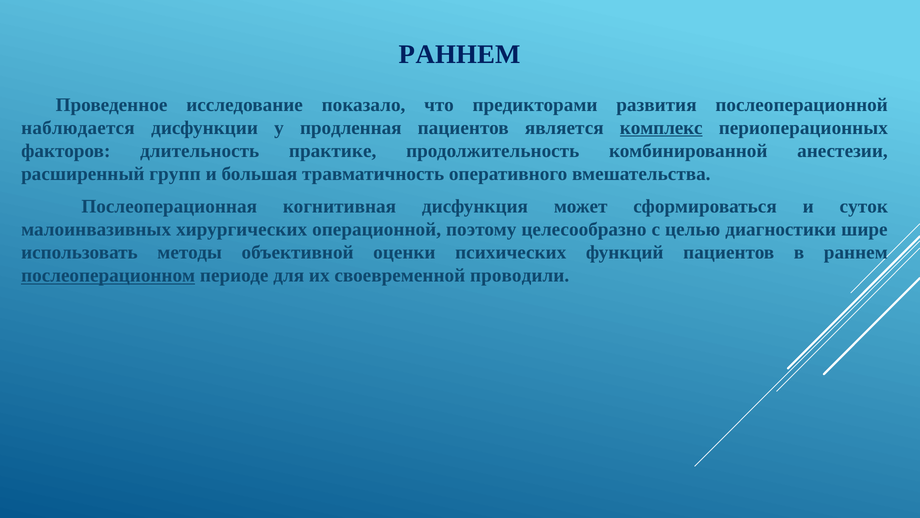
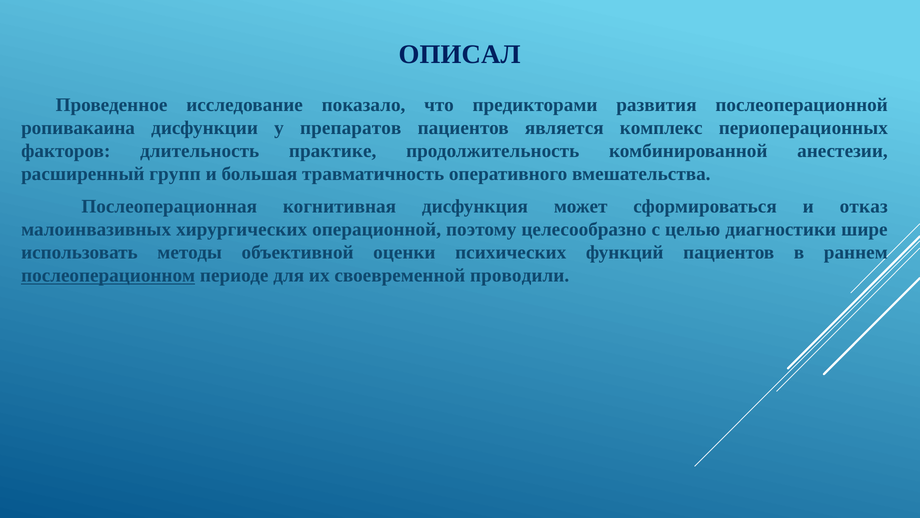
РАННЕМ: РАННЕМ -> ОПИСАЛ (460, 54)
наблюдается: наблюдается -> ропивакаина (78, 128)
продленная: продленная -> препаратов (351, 128)
комплекс underline: present -> none (661, 128)
суток: суток -> отказ (864, 206)
